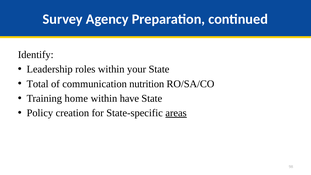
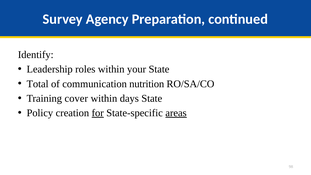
home: home -> cover (76, 98)
have: have -> days (129, 98)
for underline: none -> present (98, 113)
